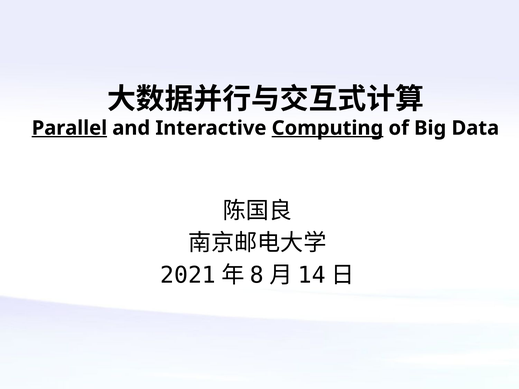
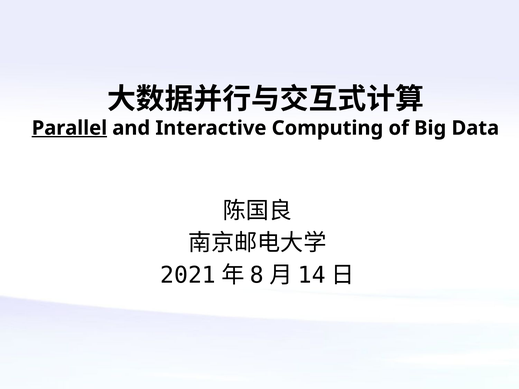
Computing underline: present -> none (327, 128)
